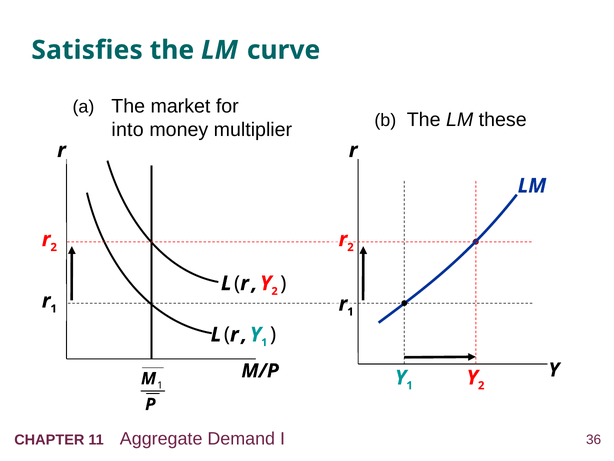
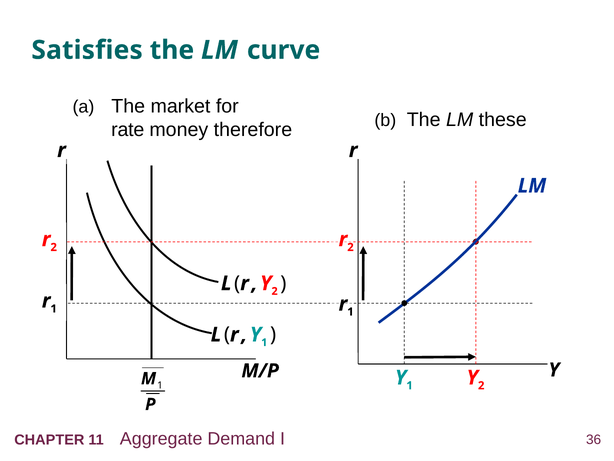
into: into -> rate (128, 130)
multiplier: multiplier -> therefore (253, 130)
